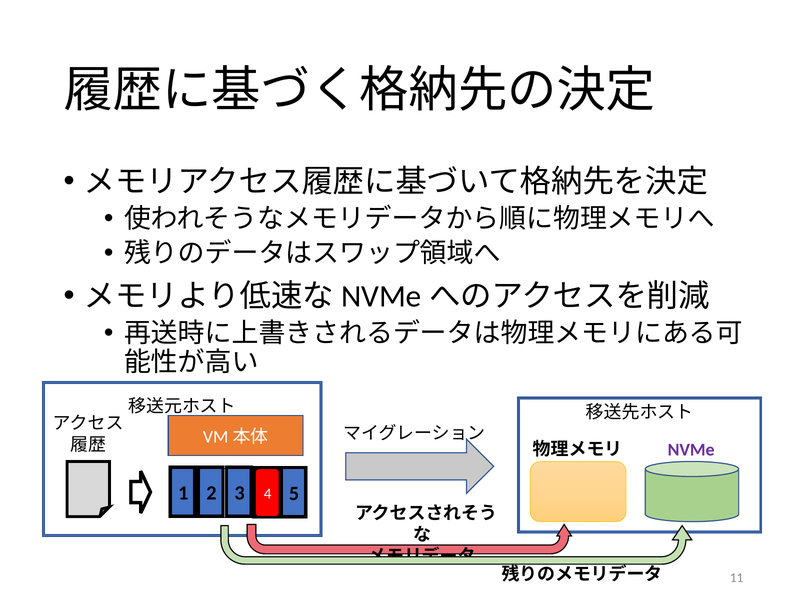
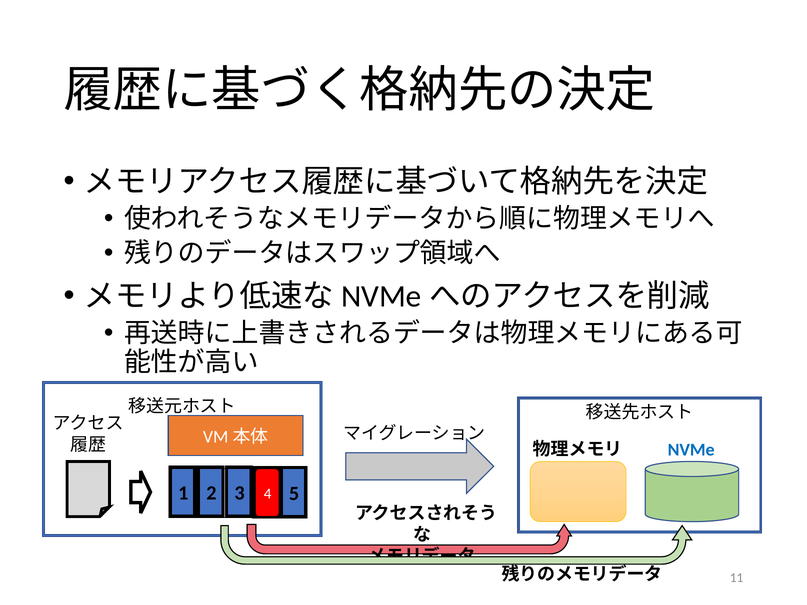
NVMe colour: purple -> blue (691, 450)
